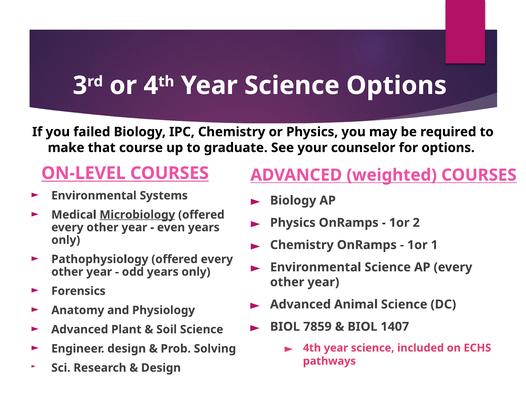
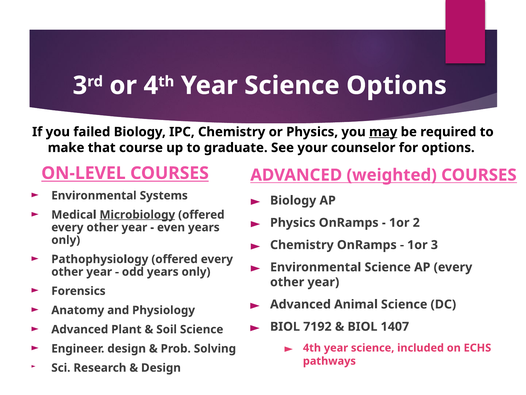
may underline: none -> present (383, 132)
1or 1: 1 -> 3 (434, 245)
7859: 7859 -> 7192 (317, 326)
